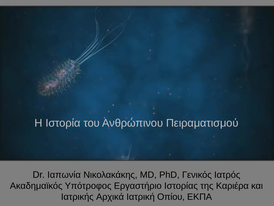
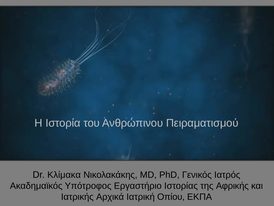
Ιαπωνία: Ιαπωνία -> Κλίμακα (64, 174)
Καριέρα: Καριέρα -> Αφρικής (232, 186)
